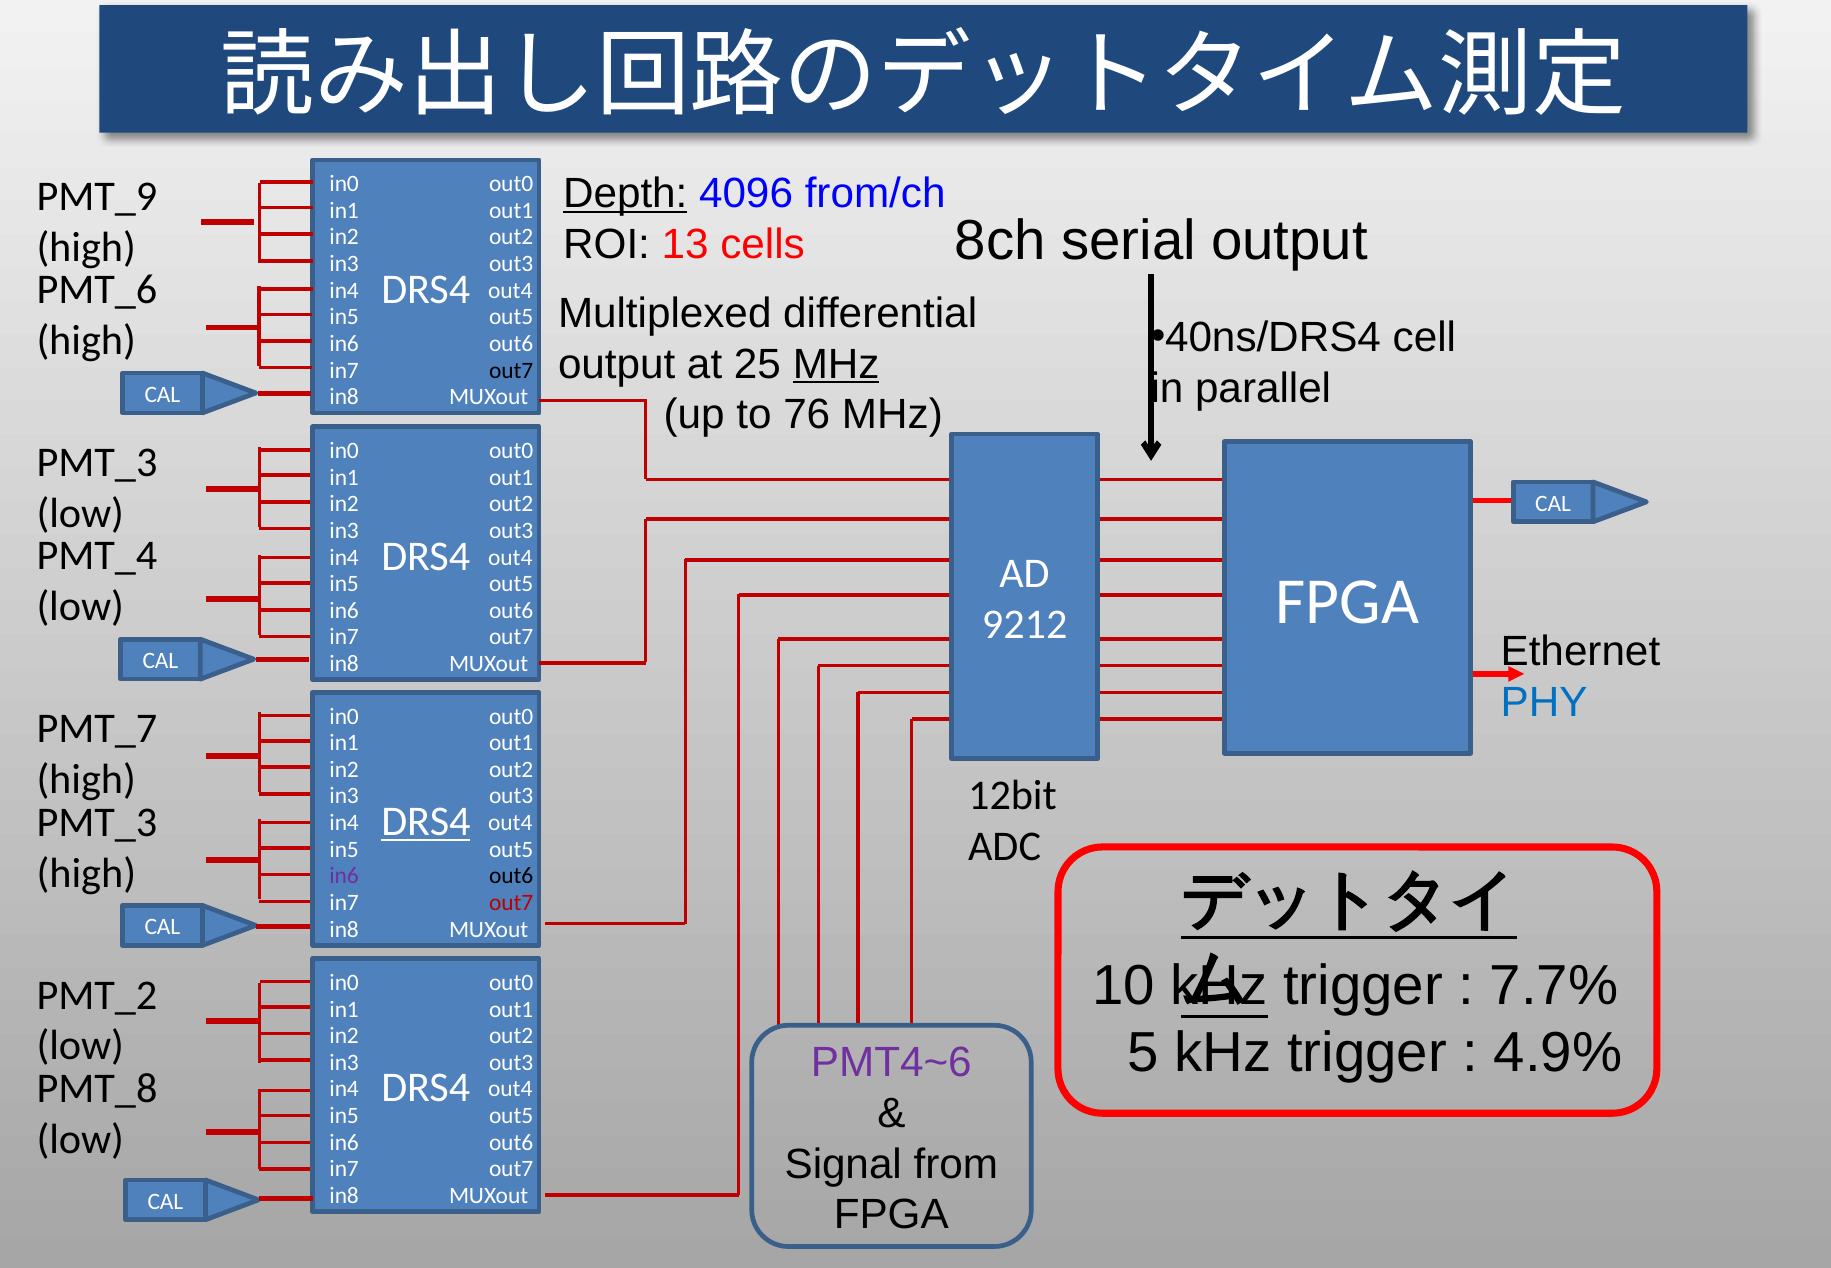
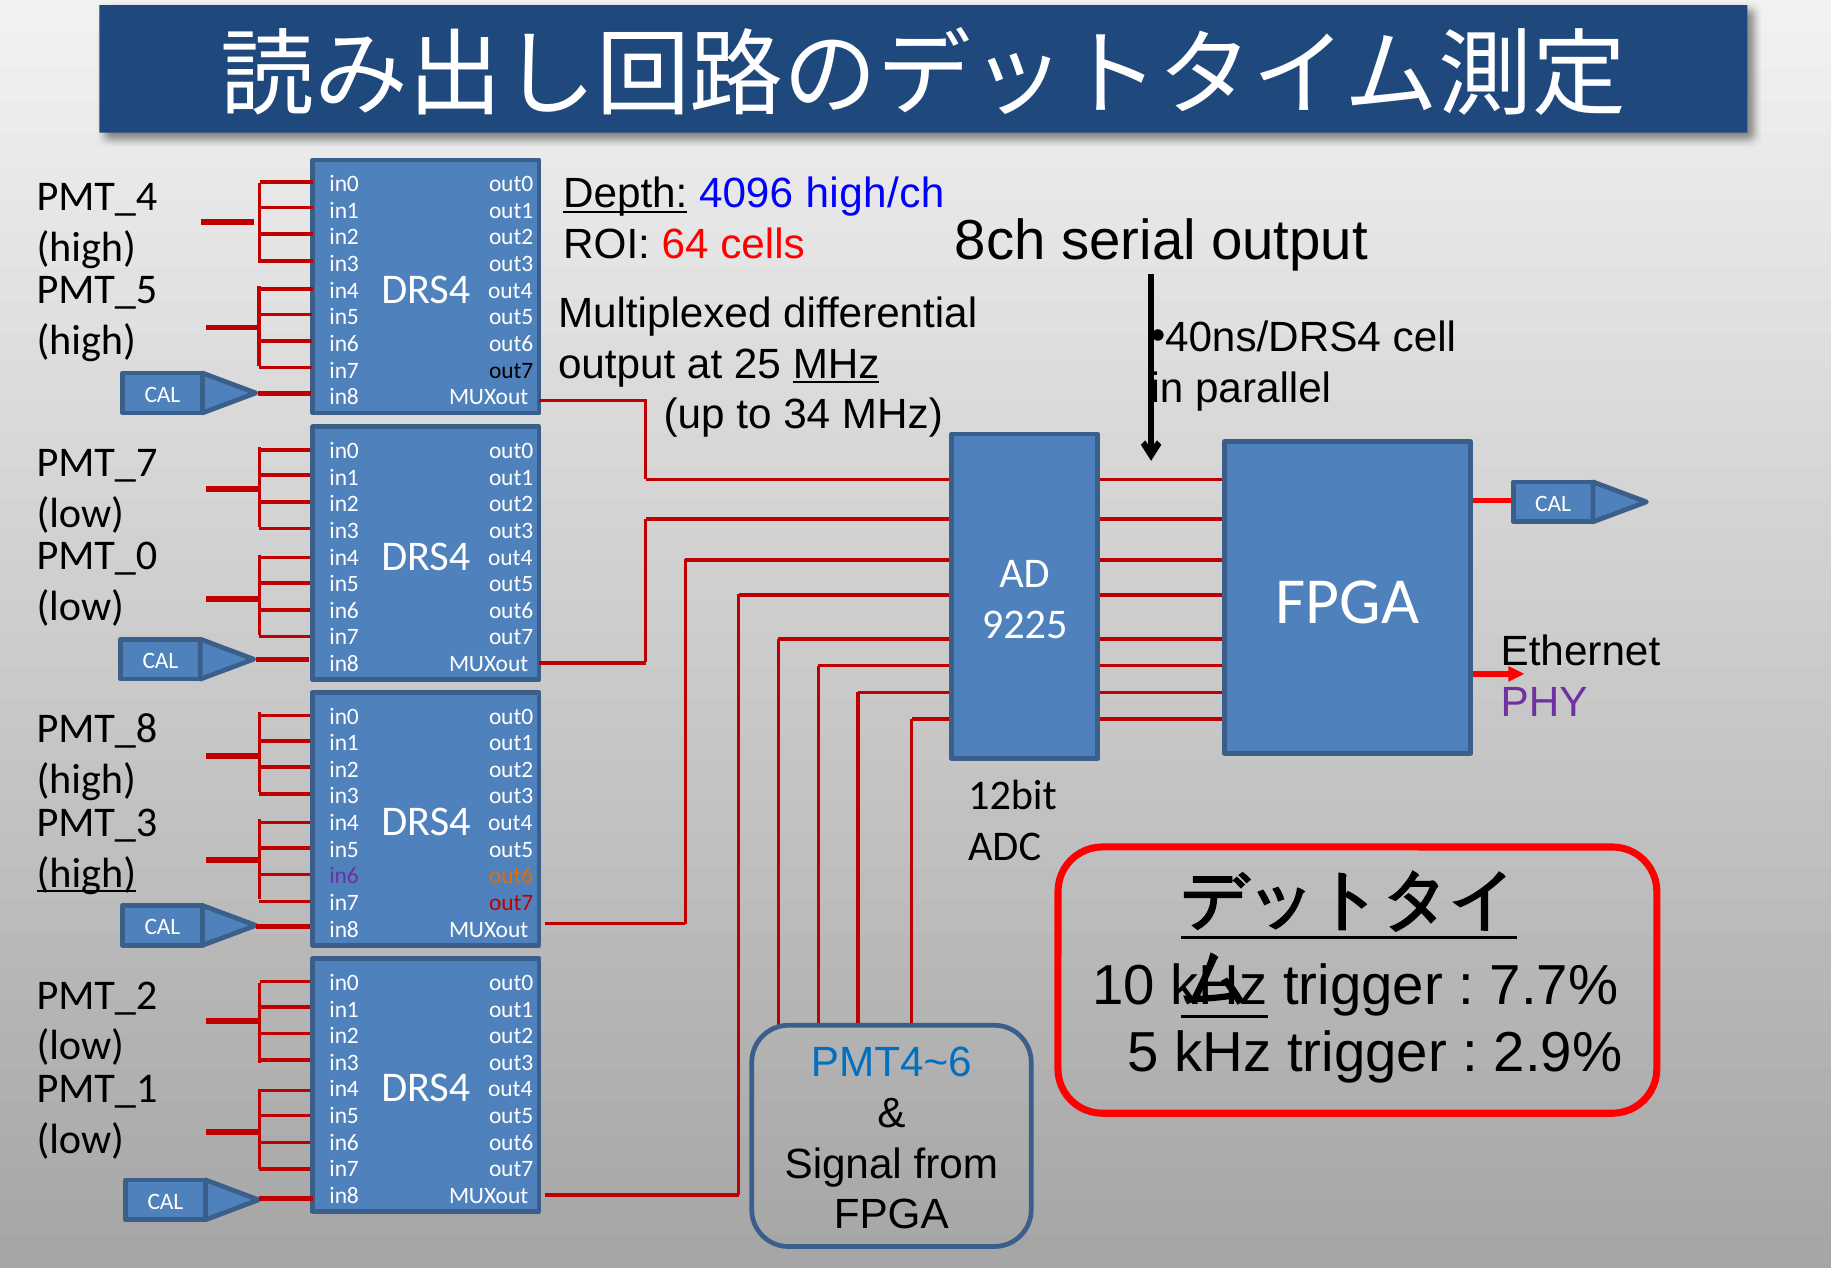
from/ch: from/ch -> high/ch (875, 194)
PMT_9: PMT_9 -> PMT_4 (97, 196)
13: 13 -> 64 (685, 245)
PMT_6: PMT_6 -> PMT_5 (97, 289)
76: 76 -> 34 (807, 415)
PMT_3: PMT_3 -> PMT_7 (97, 463)
PMT_4: PMT_4 -> PMT_0 (97, 556)
9212: 9212 -> 9225 (1025, 625)
PHY colour: blue -> purple (1544, 702)
PMT_7: PMT_7 -> PMT_8 (97, 729)
DRS4 underline: present -> none (426, 822)
high underline: none -> present (86, 873)
out6 colour: black -> orange (511, 876)
4.9%: 4.9% -> 2.9% (1558, 1052)
PMT4~6 colour: purple -> blue (891, 1062)
PMT_8: PMT_8 -> PMT_1 (97, 1088)
